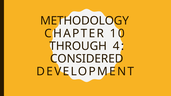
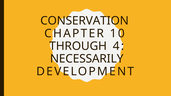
METHODOLOGY: METHODOLOGY -> CONSERVATION (84, 21)
CONSIDERED: CONSIDERED -> NECESSARILY (87, 59)
